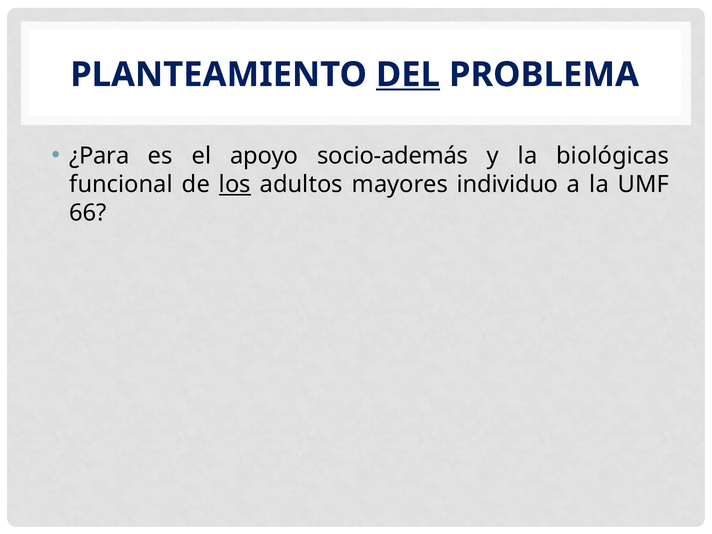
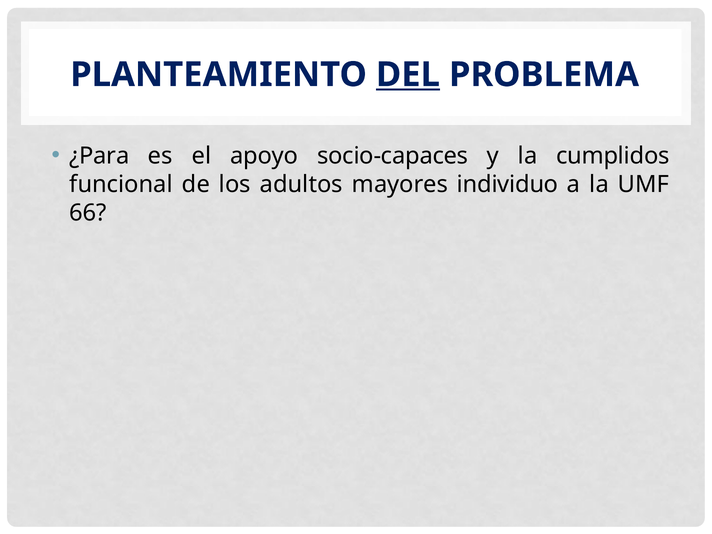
socio-además: socio-además -> socio-capaces (393, 156)
biológicas: biológicas -> cumplidos (613, 156)
los underline: present -> none (235, 184)
